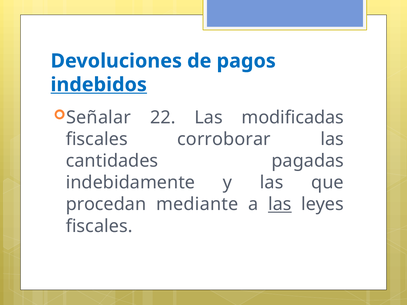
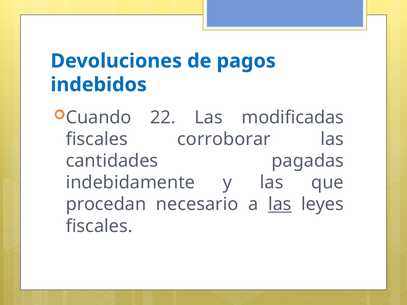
indebidos underline: present -> none (99, 85)
Señalar: Señalar -> Cuando (99, 118)
mediante: mediante -> necesario (197, 205)
